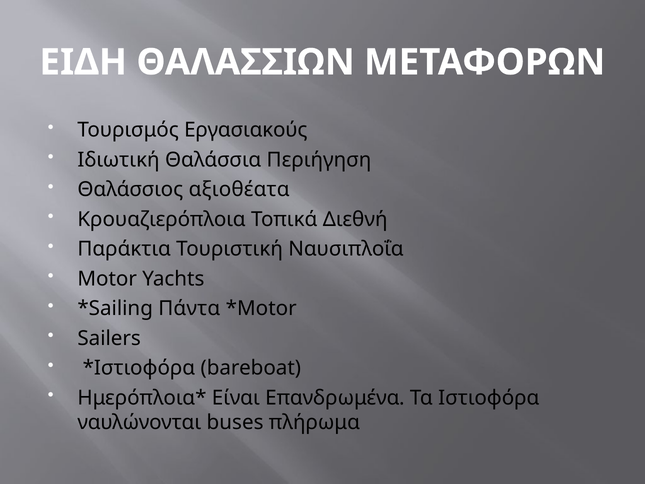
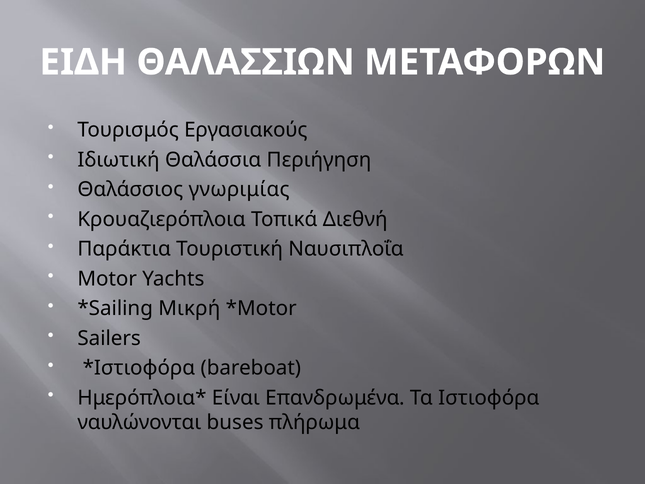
αξιοθέατα: αξιοθέατα -> γνωριμίας (239, 189)
Πάντα: Πάντα -> Μικρή (189, 308)
